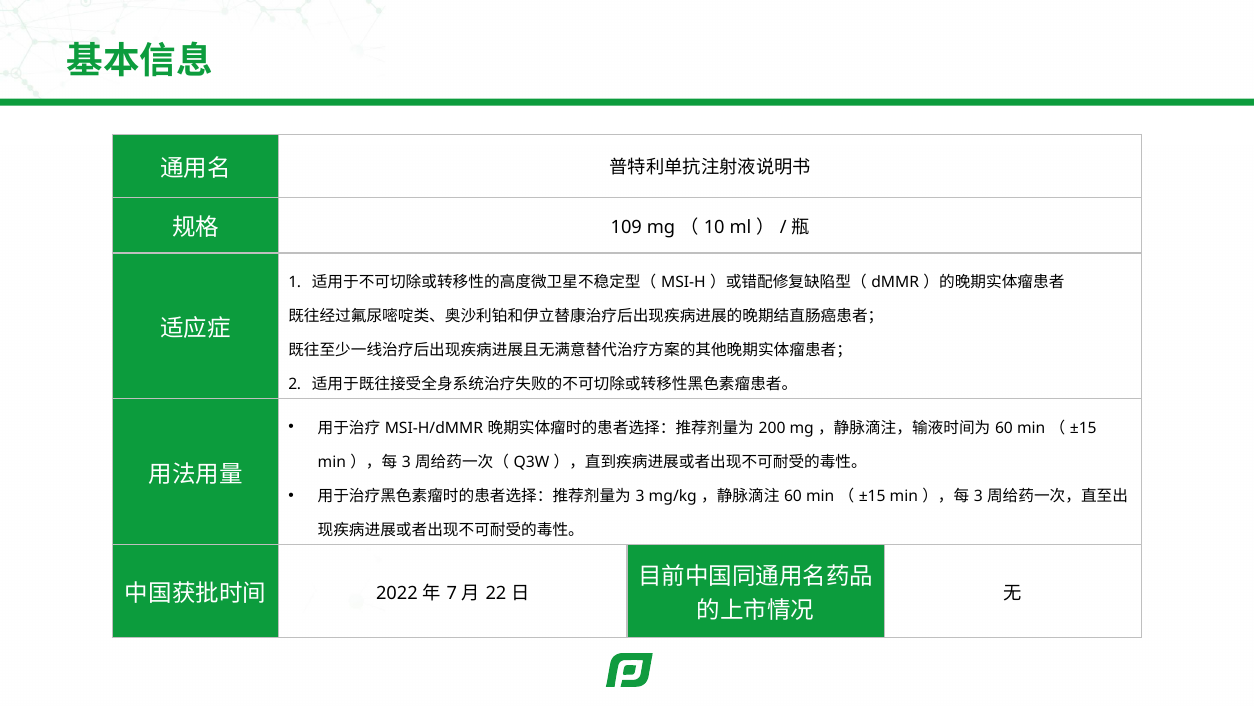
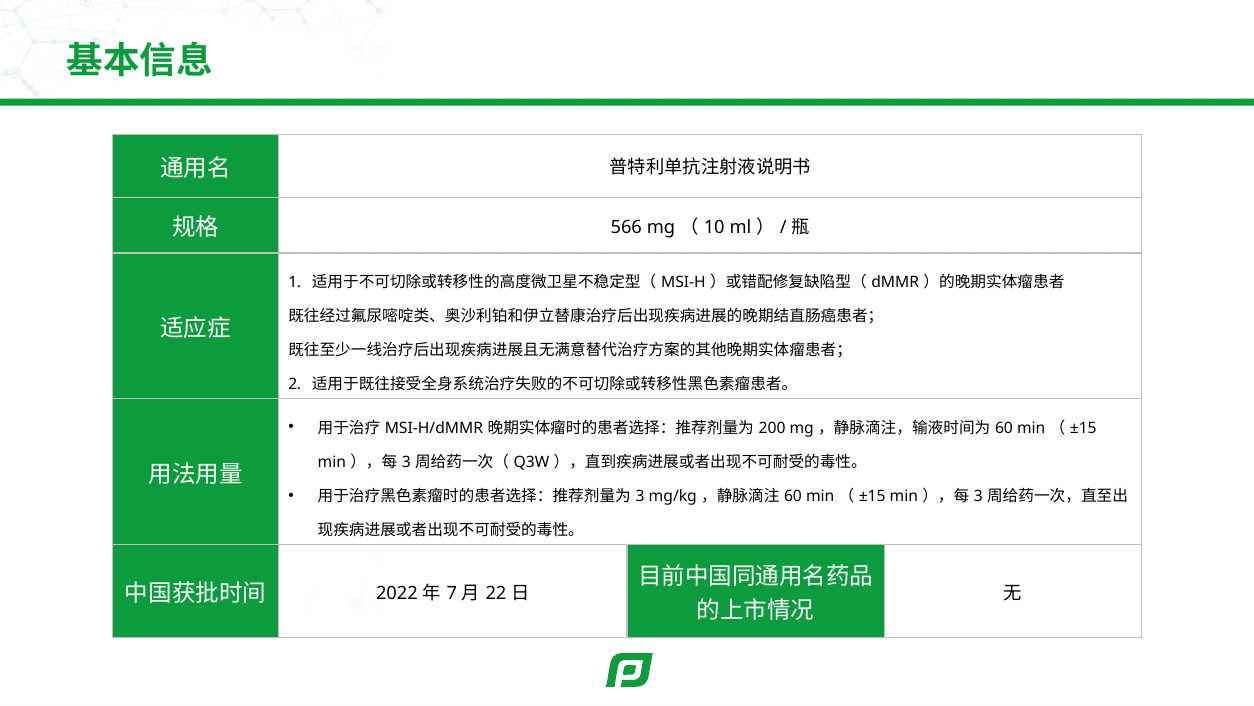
109: 109 -> 566 (626, 227)
